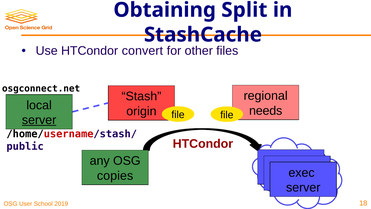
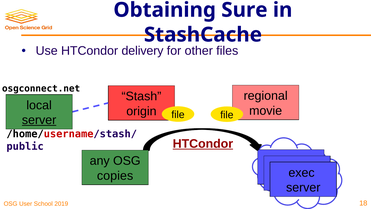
Split: Split -> Sure (244, 10)
convert: convert -> delivery (143, 51)
needs: needs -> movie (266, 111)
HTCondor underline: none -> present (203, 144)
